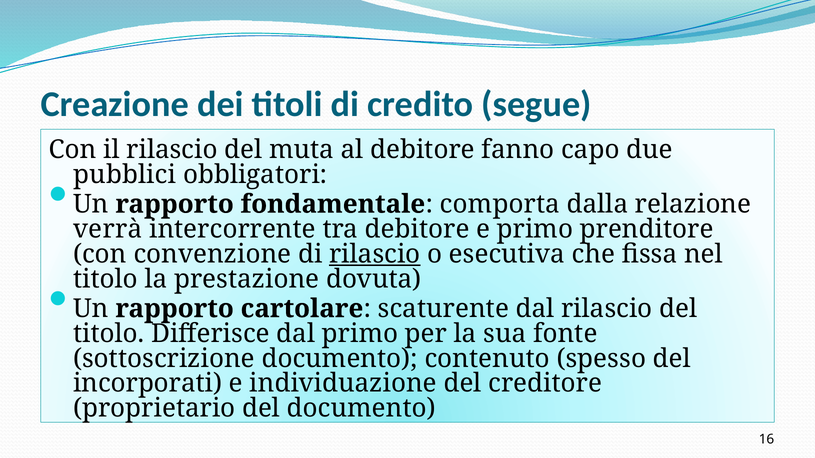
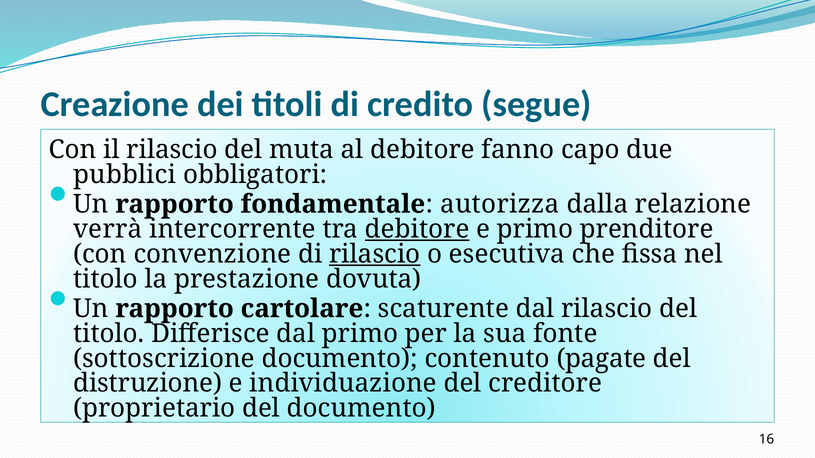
comporta: comporta -> autorizza (500, 204)
debitore underline: none -> present (417, 229)
spesso: spesso -> pagate (601, 359)
incorporati: incorporati -> distruzione (148, 384)
